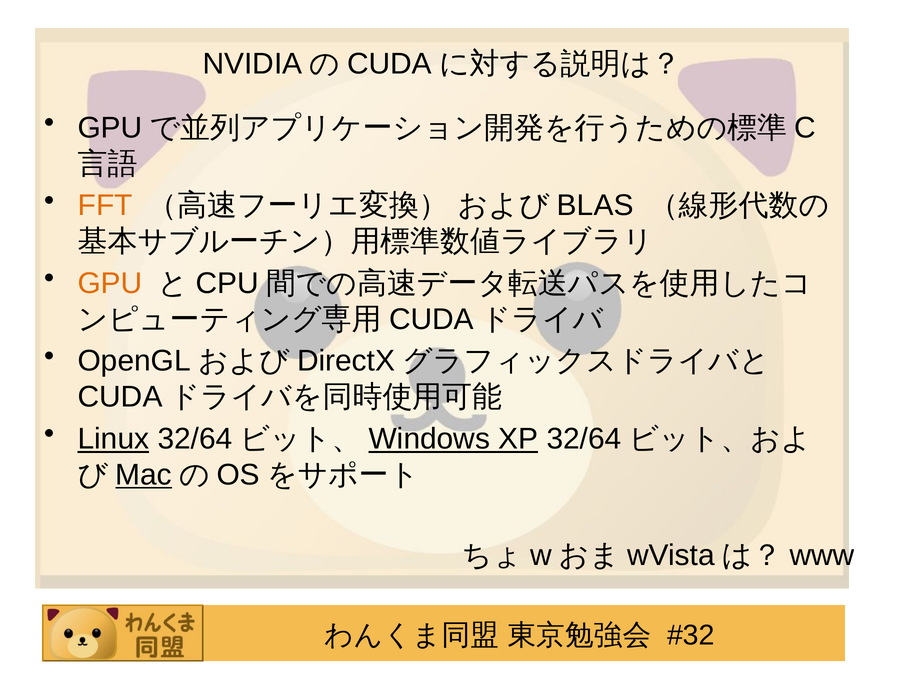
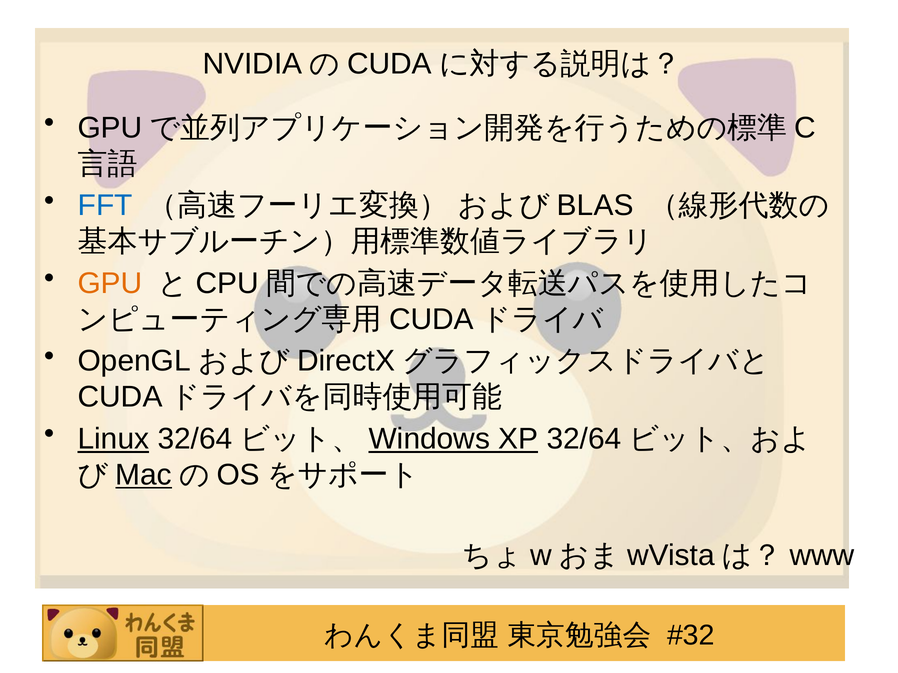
FFT colour: orange -> blue (105, 206)
